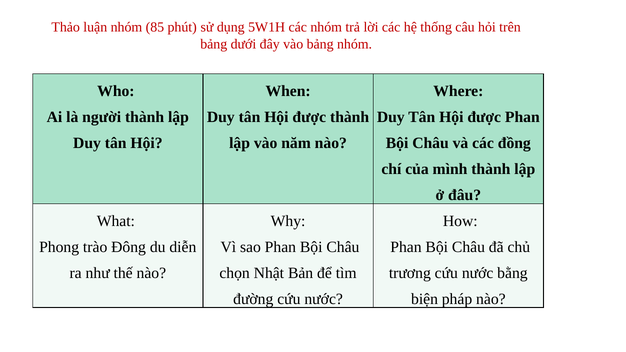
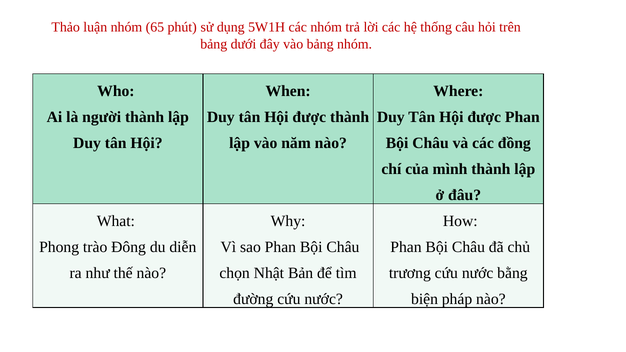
85: 85 -> 65 (155, 27)
